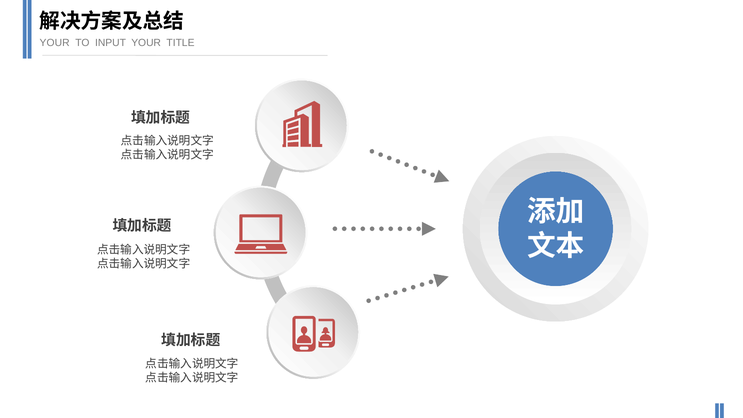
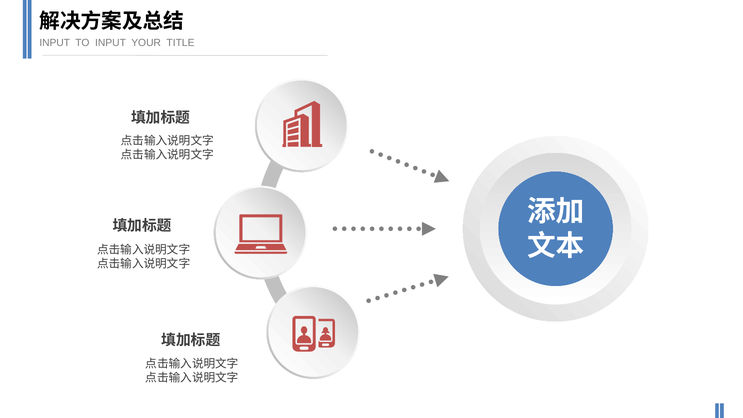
YOUR: YOUR -> INPUT (55, 43)
